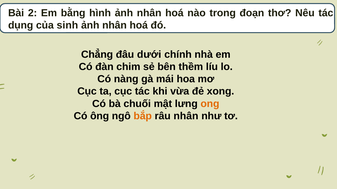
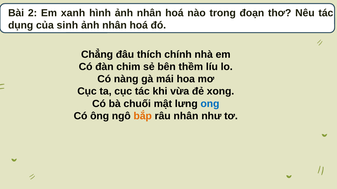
bằng: bằng -> xanh (73, 13)
dưới: dưới -> thích (149, 55)
ong colour: orange -> blue (210, 104)
